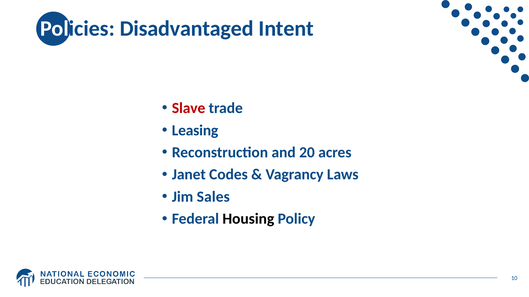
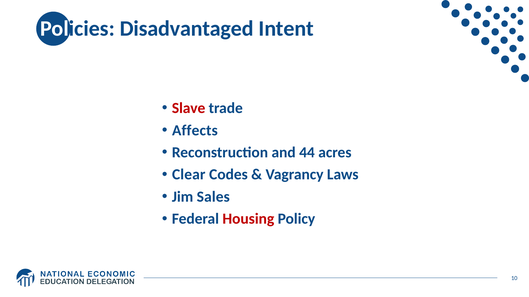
Leasing: Leasing -> Affects (195, 131)
20: 20 -> 44 (307, 153)
Janet: Janet -> Clear (189, 175)
Housing colour: black -> red (248, 219)
